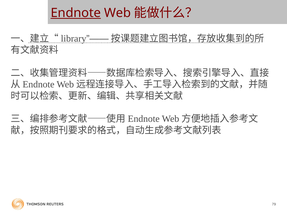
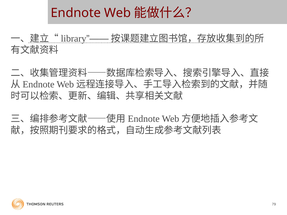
Endnote underline: present -> none (76, 13)
